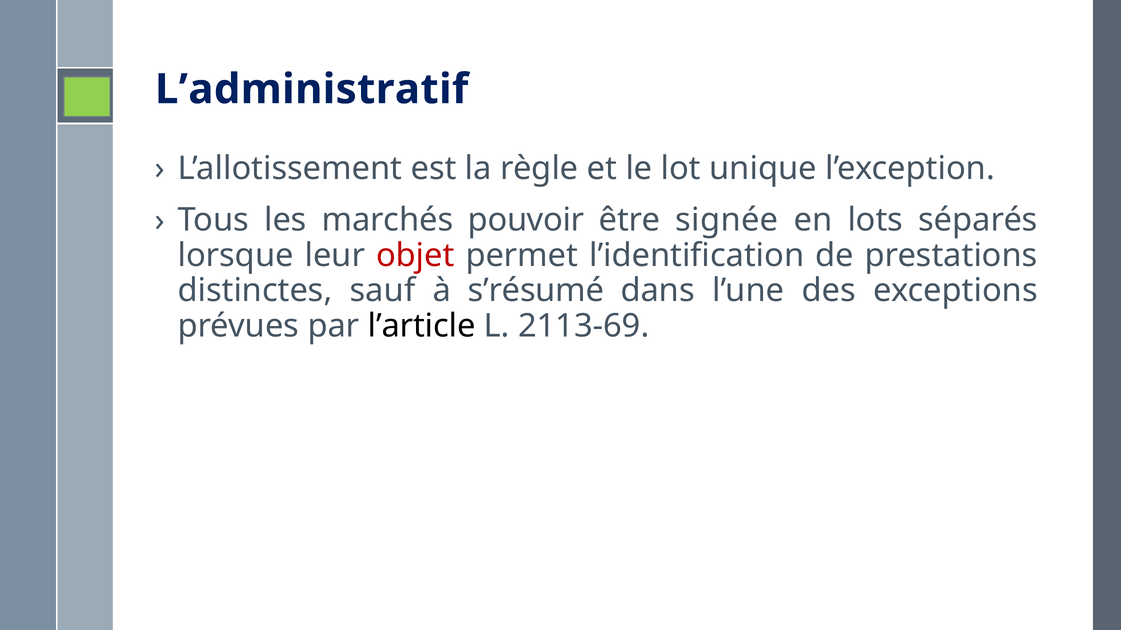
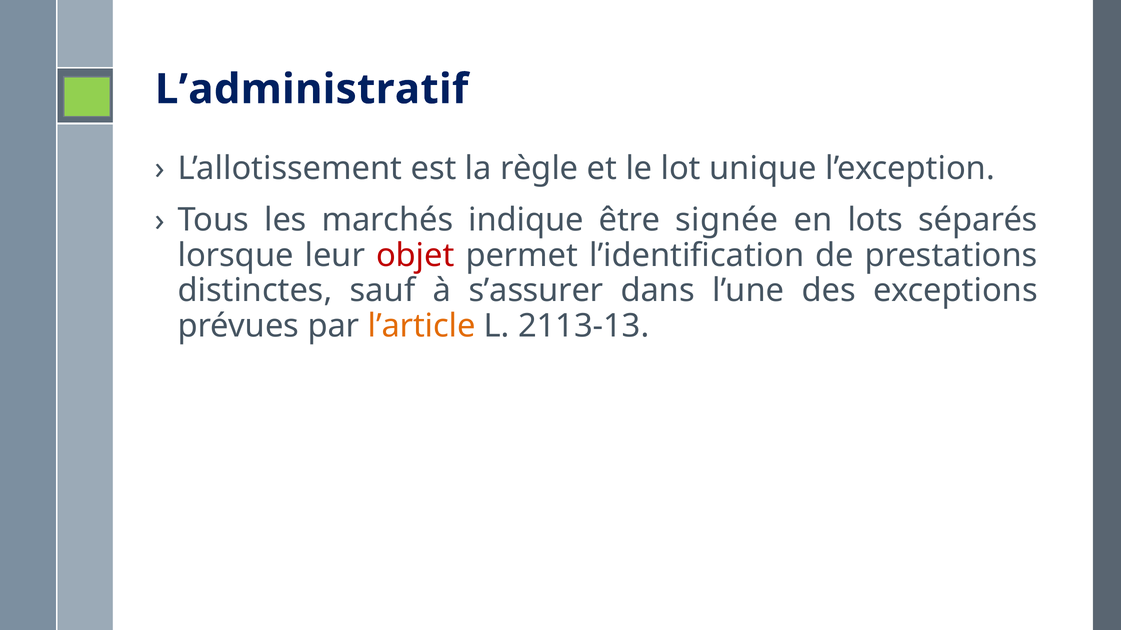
pouvoir: pouvoir -> indique (526, 220)
s’résumé: s’résumé -> s’assurer (536, 291)
l’article colour: black -> orange (422, 326)
2113-69: 2113-69 -> 2113-13 (584, 326)
